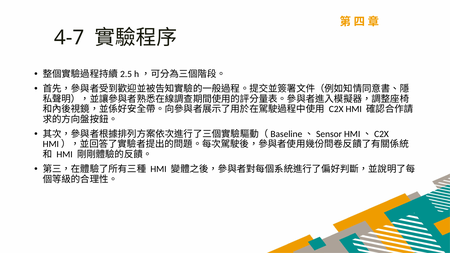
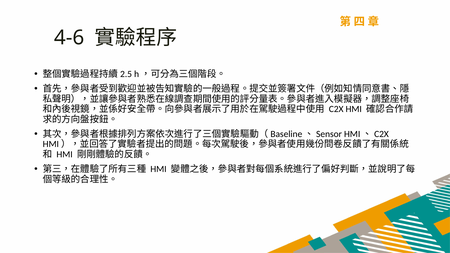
4-7: 4-7 -> 4-6 (69, 38)
